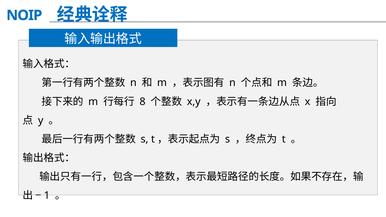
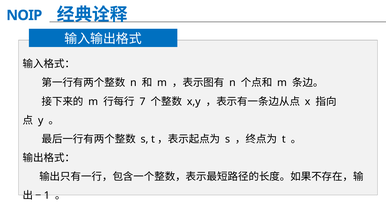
8: 8 -> 7 (142, 102)
